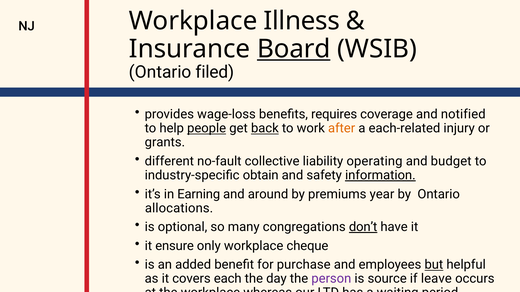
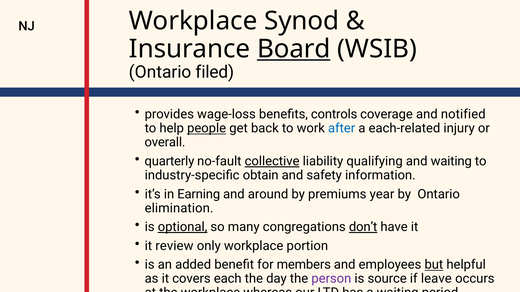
Illness: Illness -> Synod (302, 21)
requires: requires -> controls (334, 115)
back underline: present -> none (265, 129)
after colour: orange -> blue (342, 129)
grants: grants -> overall (165, 143)
different: different -> quarterly (169, 161)
collective underline: none -> present (272, 161)
operating: operating -> qualifying (375, 161)
and budget: budget -> waiting (451, 161)
information underline: present -> none (380, 176)
allocations: allocations -> elimination (179, 208)
optional underline: none -> present (182, 227)
ensure: ensure -> review (174, 246)
cheque: cheque -> portion (307, 246)
purchase: purchase -> members (304, 265)
